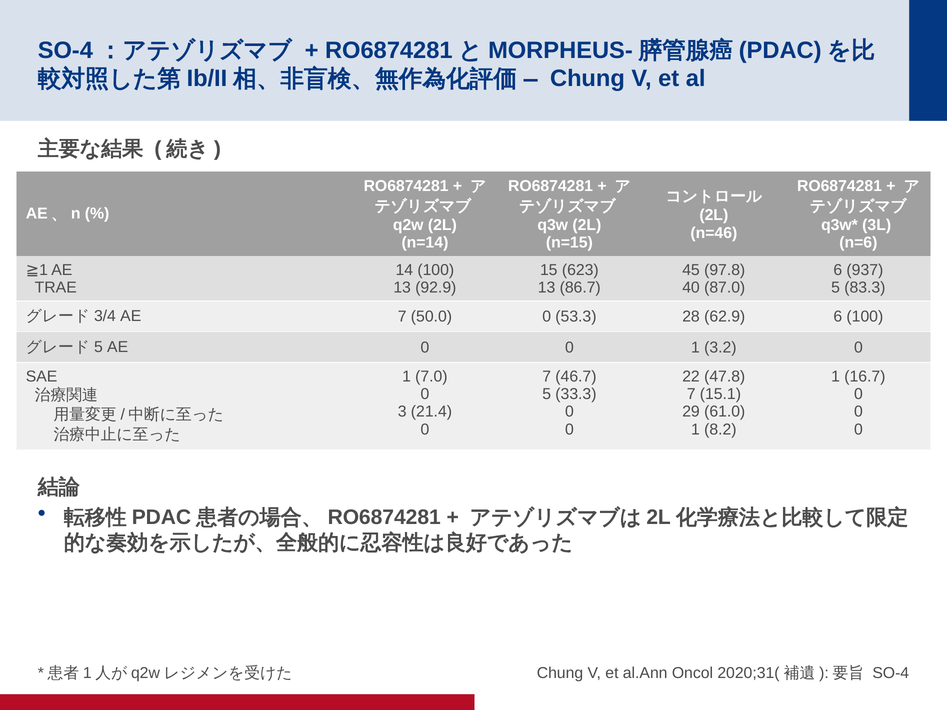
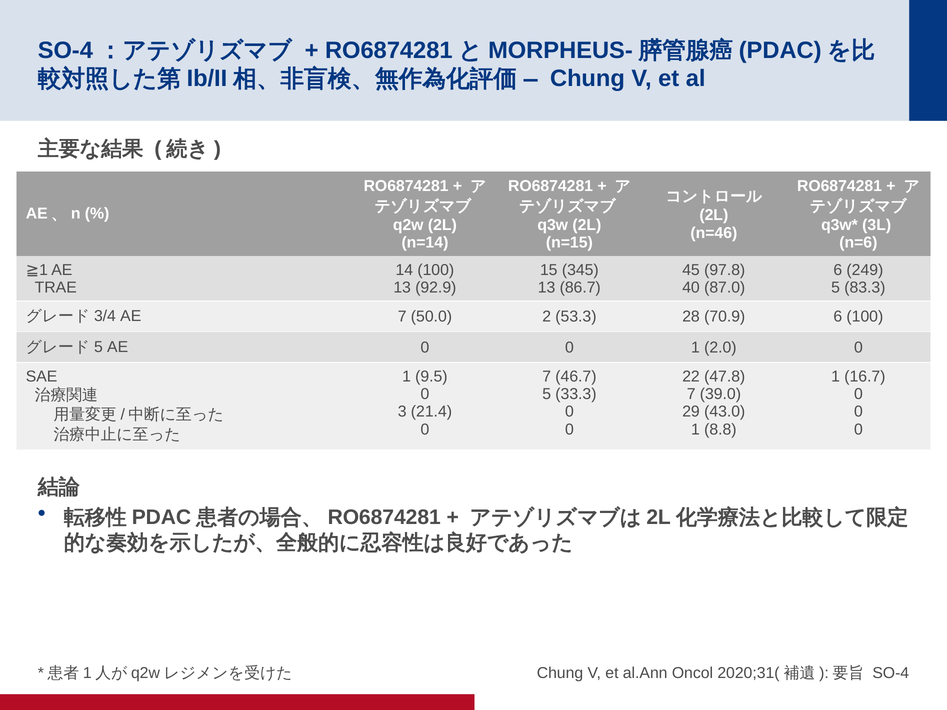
623: 623 -> 345 (580, 270)
937: 937 -> 249 (865, 270)
50.0 0: 0 -> 2 (547, 317)
62.9: 62.9 -> 70.9 (725, 317)
3.2: 3.2 -> 2.0 (720, 348)
7.0: 7.0 -> 9.5 (431, 377)
15.1: 15.1 -> 39.0 (720, 394)
61.0: 61.0 -> 43.0 (725, 412)
8.2: 8.2 -> 8.8 (720, 430)
